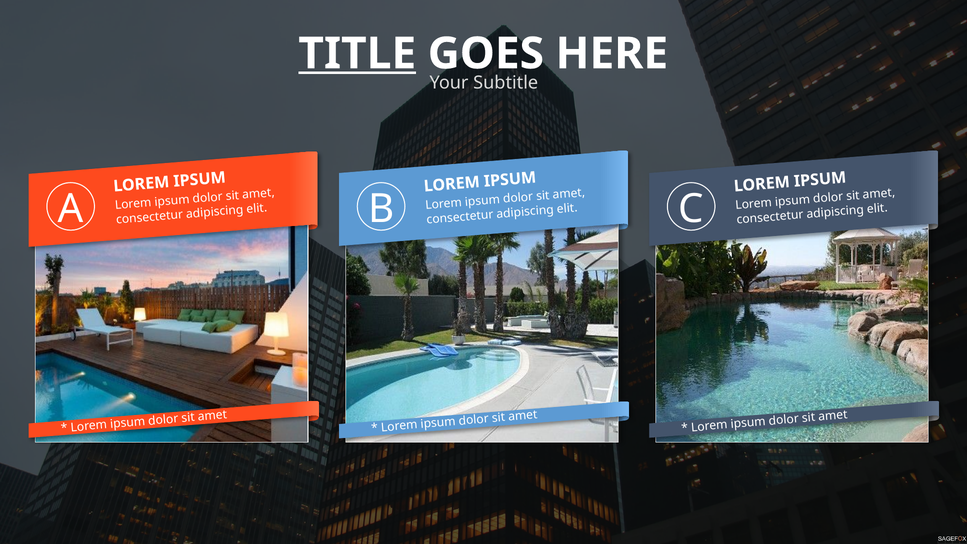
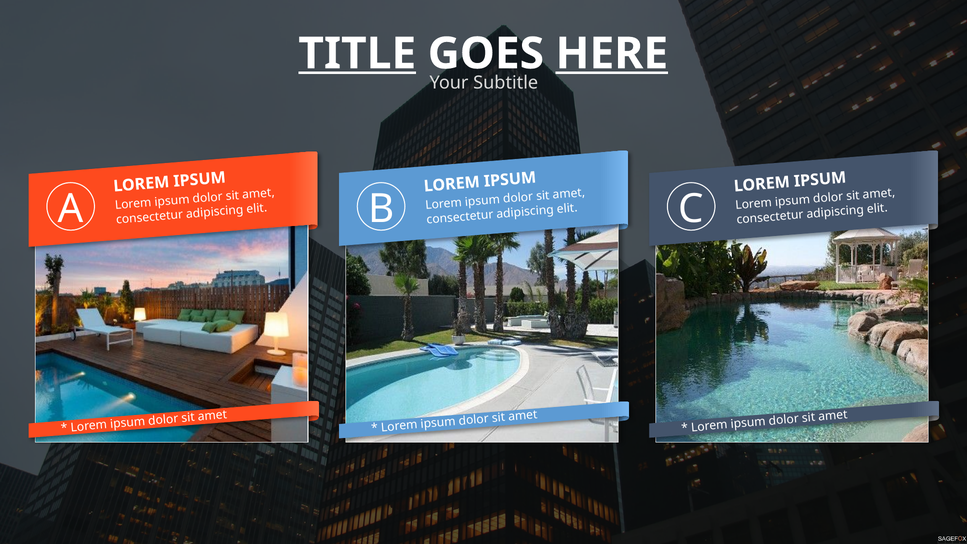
HERE underline: none -> present (612, 54)
